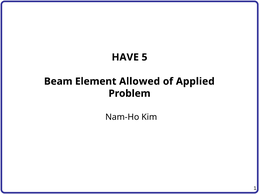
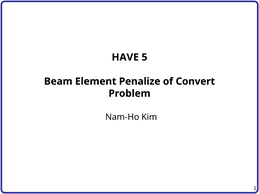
Allowed: Allowed -> Penalize (140, 81)
Applied: Applied -> Convert (195, 81)
